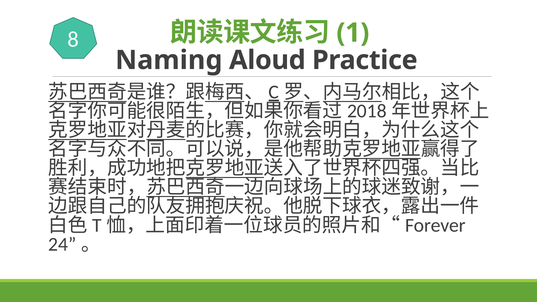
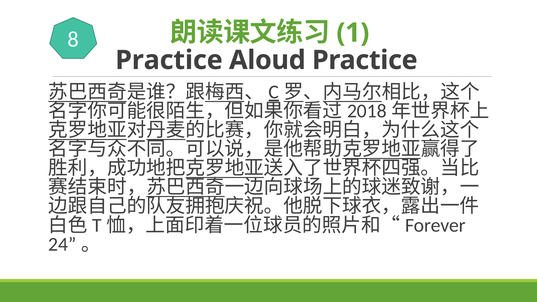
Naming: Naming -> Practice (169, 60)
